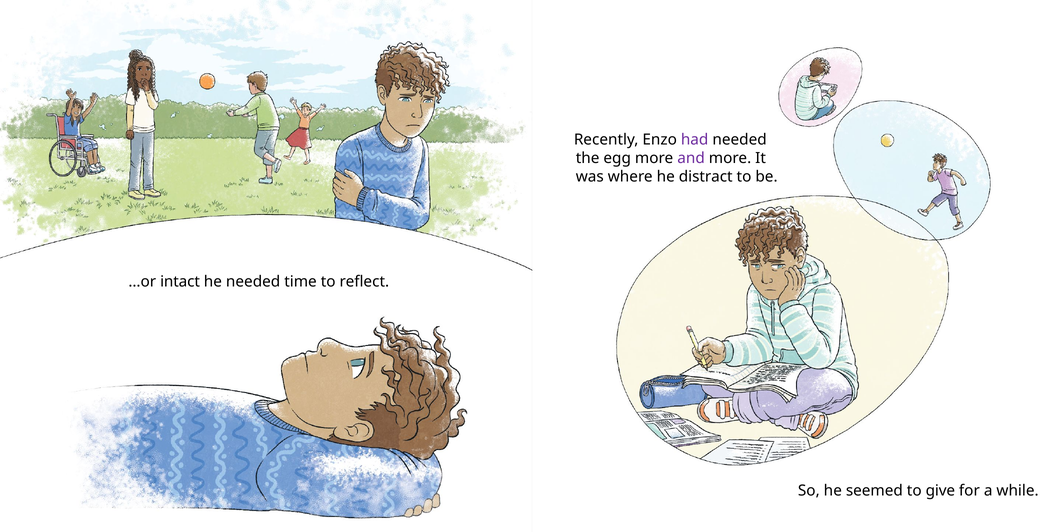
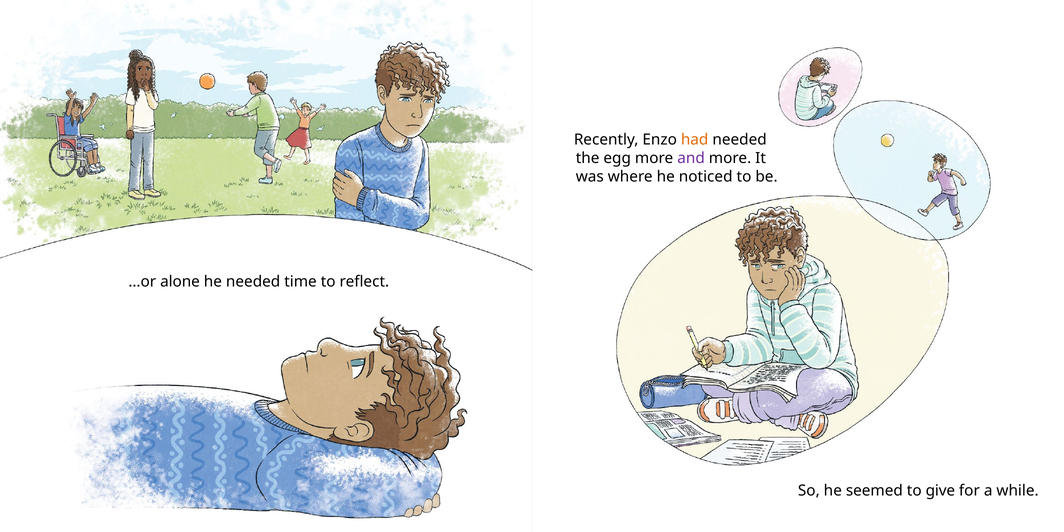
had colour: purple -> orange (695, 140)
distract: distract -> noticed (706, 177)
intact: intact -> alone (180, 282)
